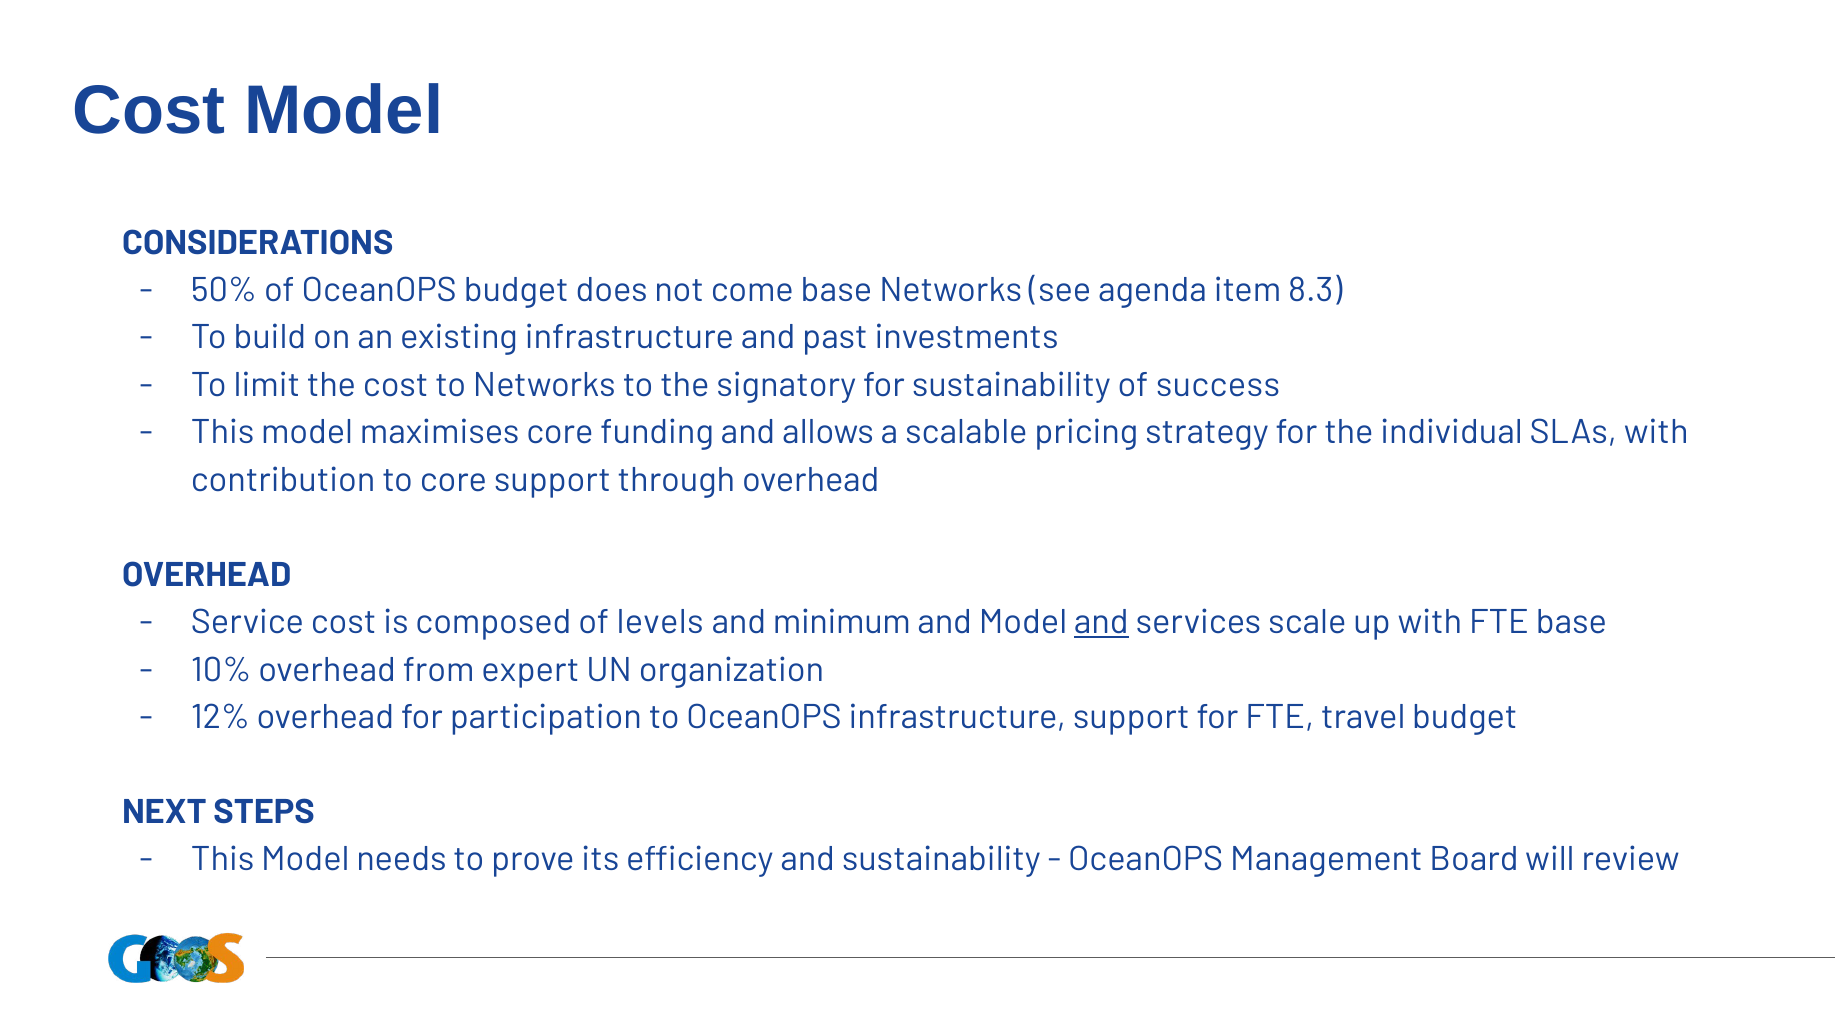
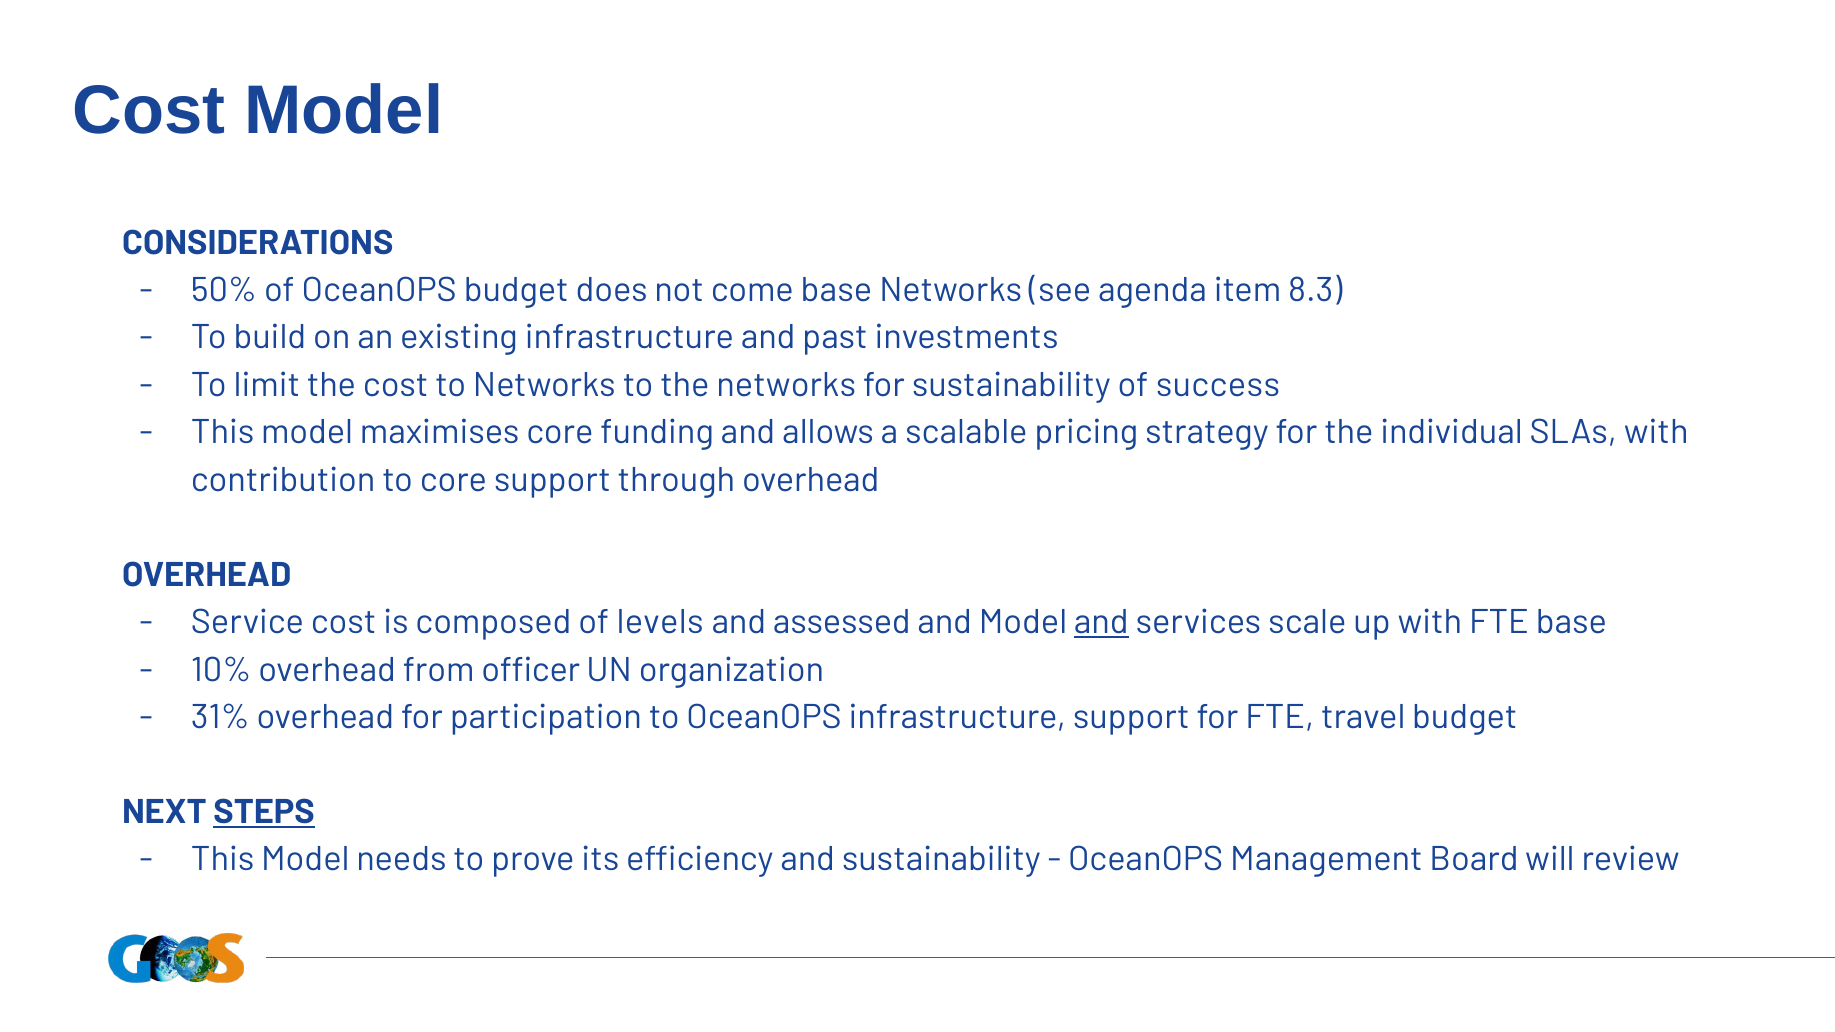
the signatory: signatory -> networks (786, 385)
minimum: minimum -> assessed (842, 622)
expert: expert -> officer (531, 670)
12%: 12% -> 31% (220, 717)
STEPS underline: none -> present (264, 812)
